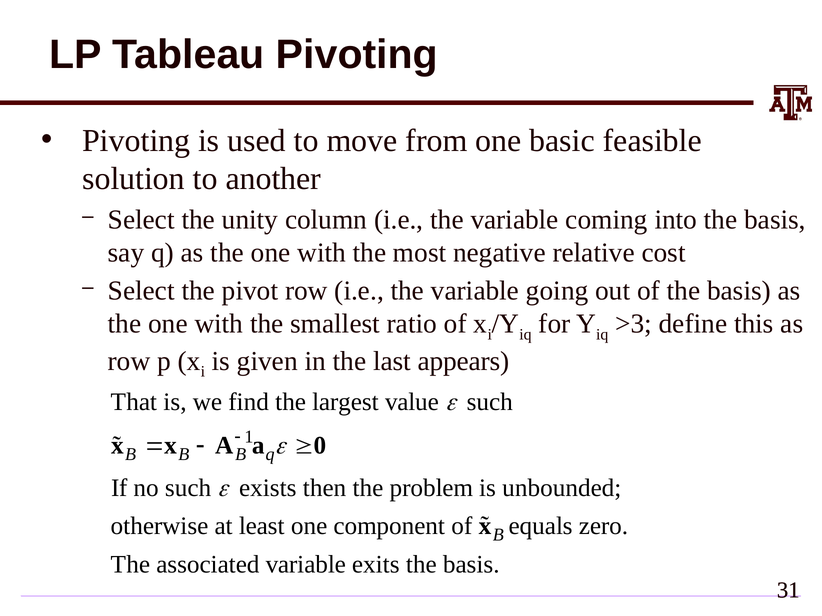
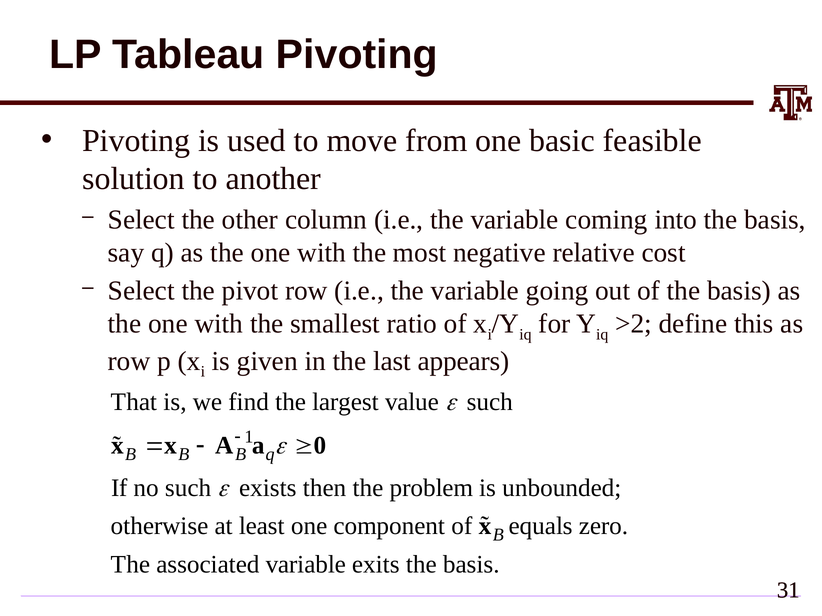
unity: unity -> other (250, 220)
>3: >3 -> >2 (634, 324)
